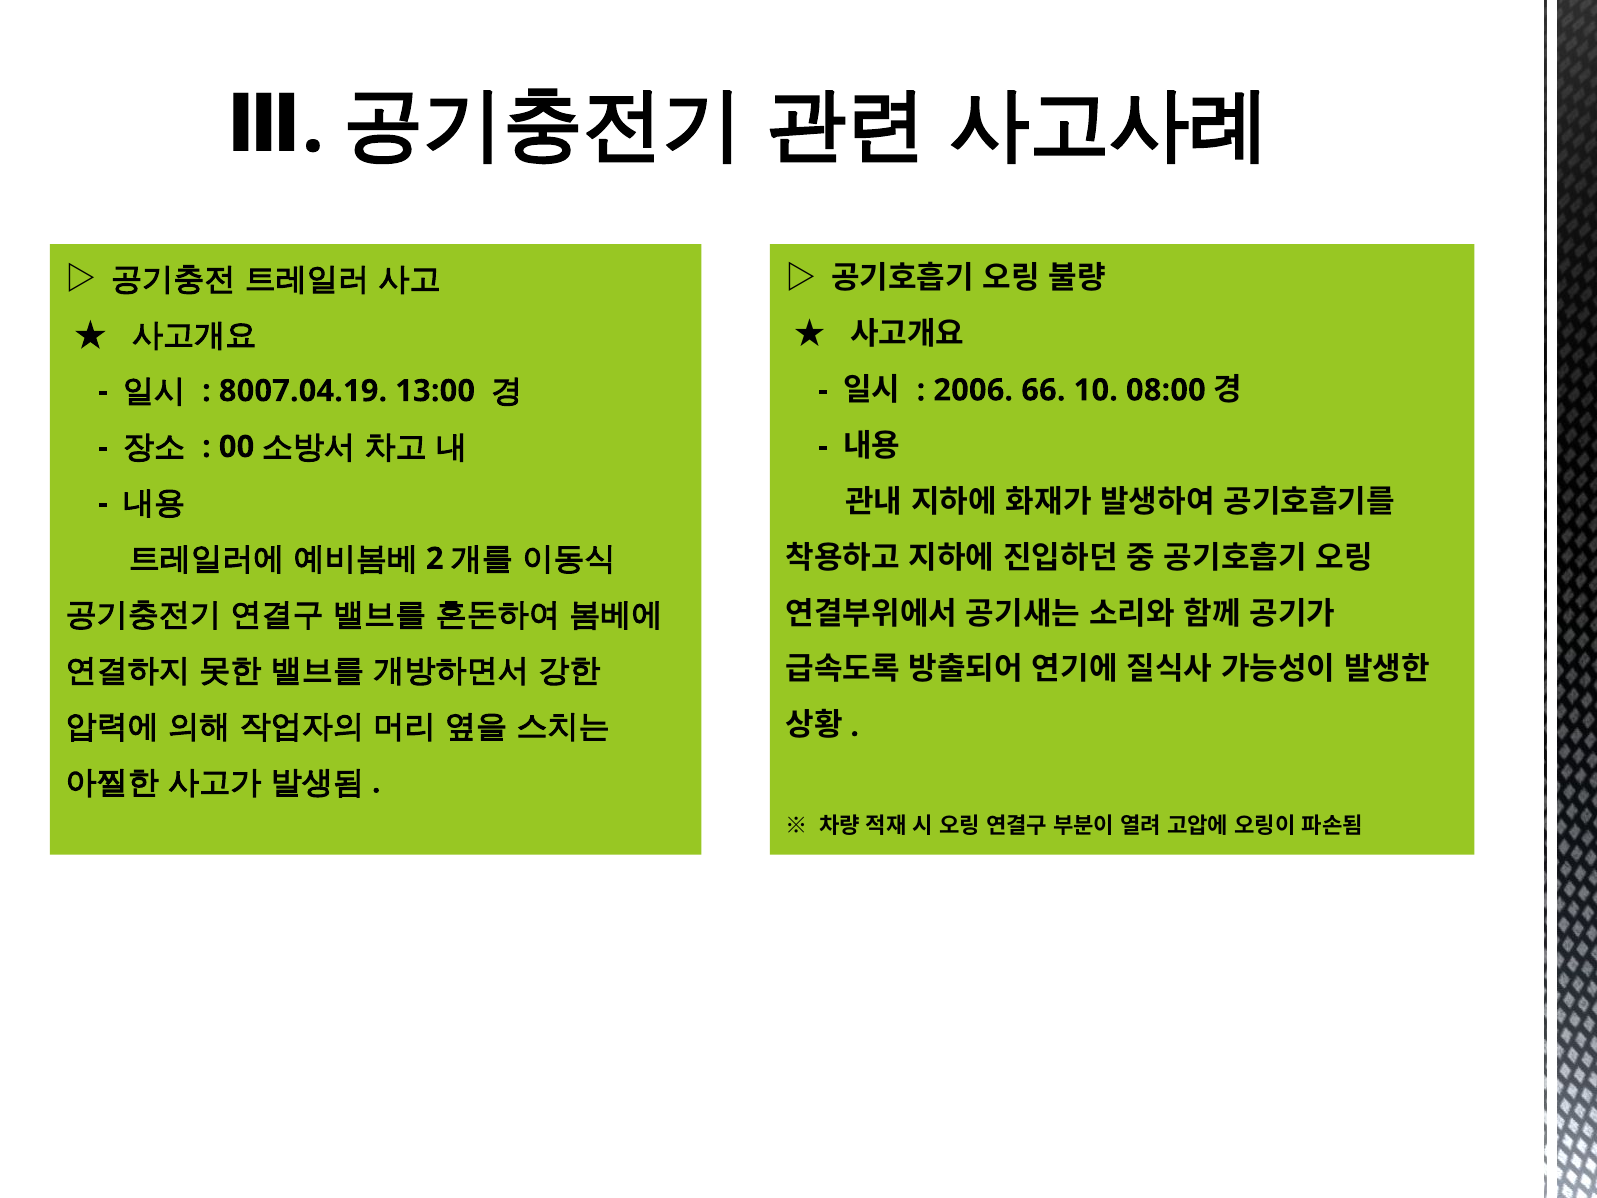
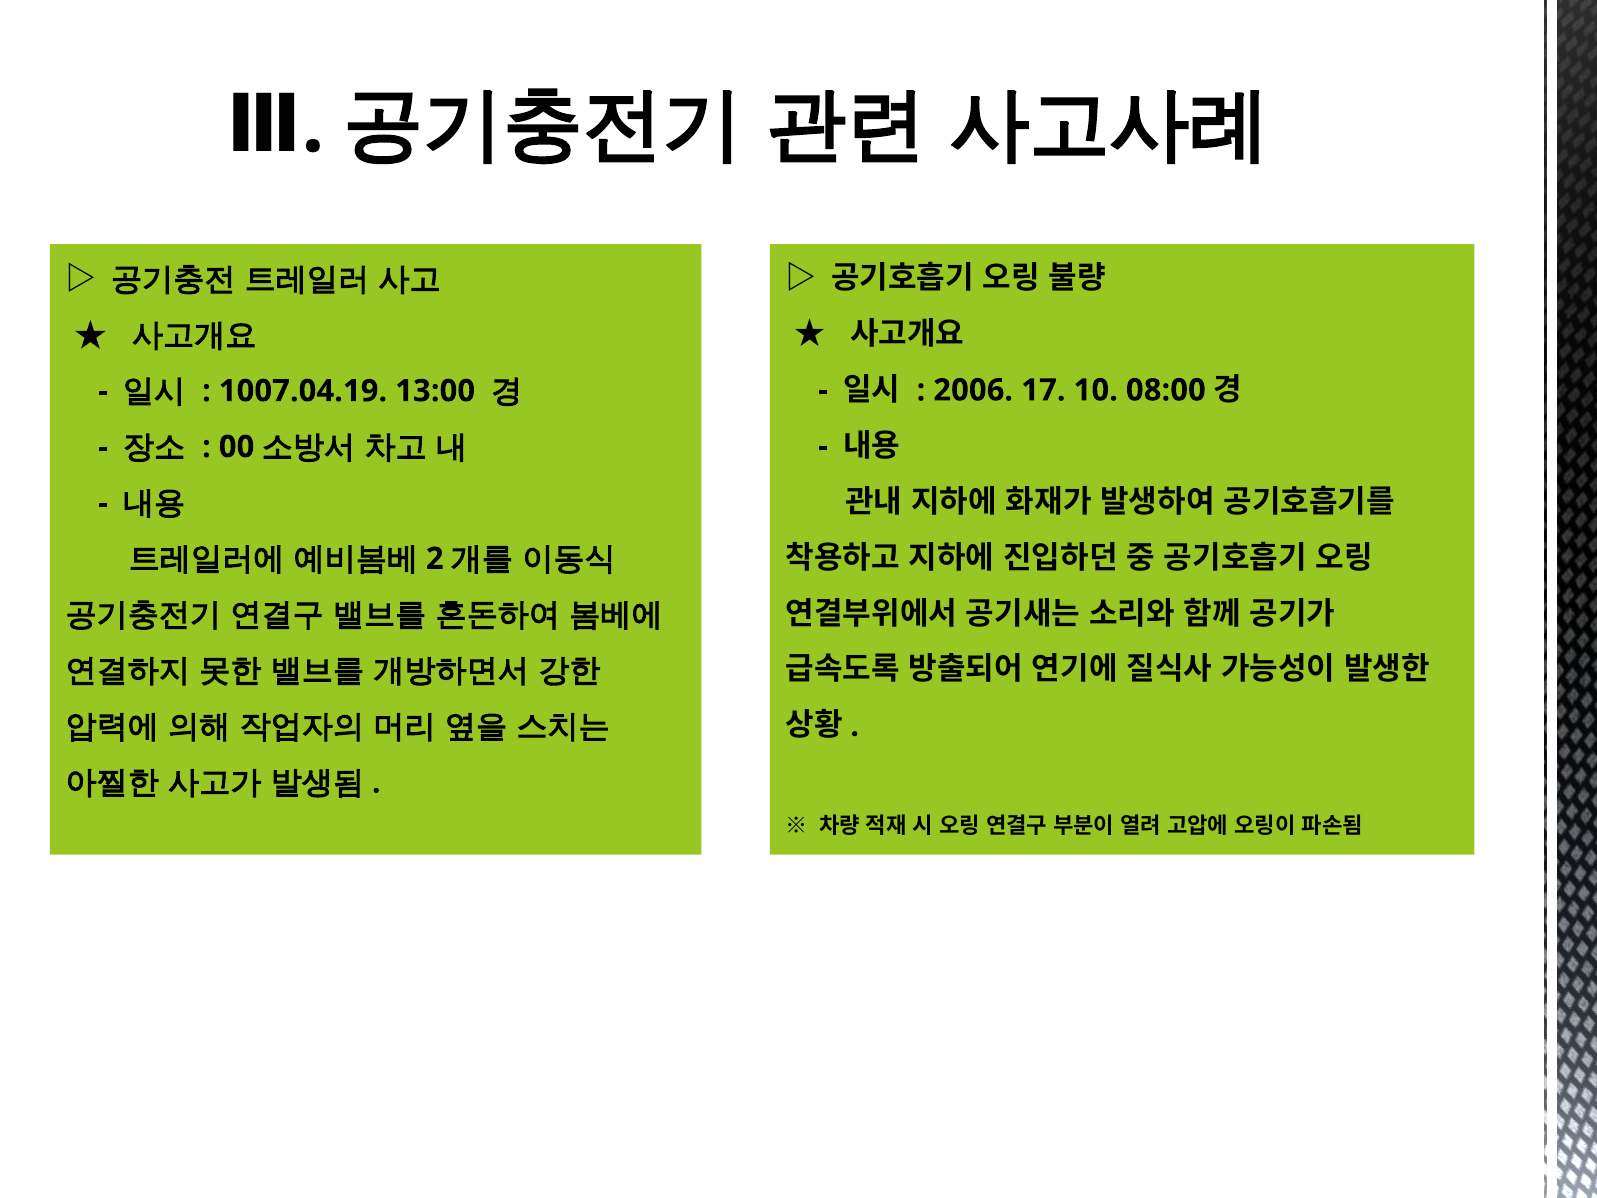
66: 66 -> 17 (1043, 390)
8007.04.19: 8007.04.19 -> 1007.04.19 (303, 391)
